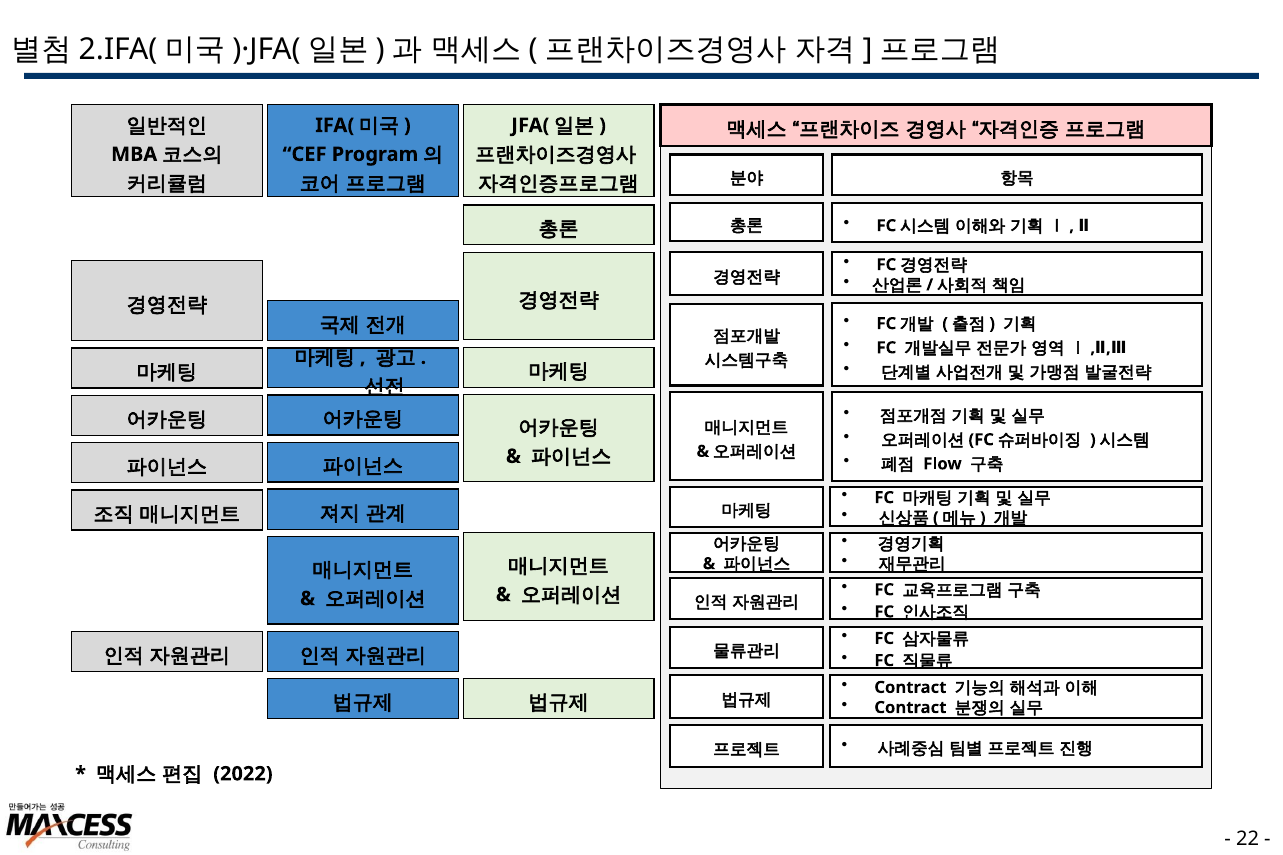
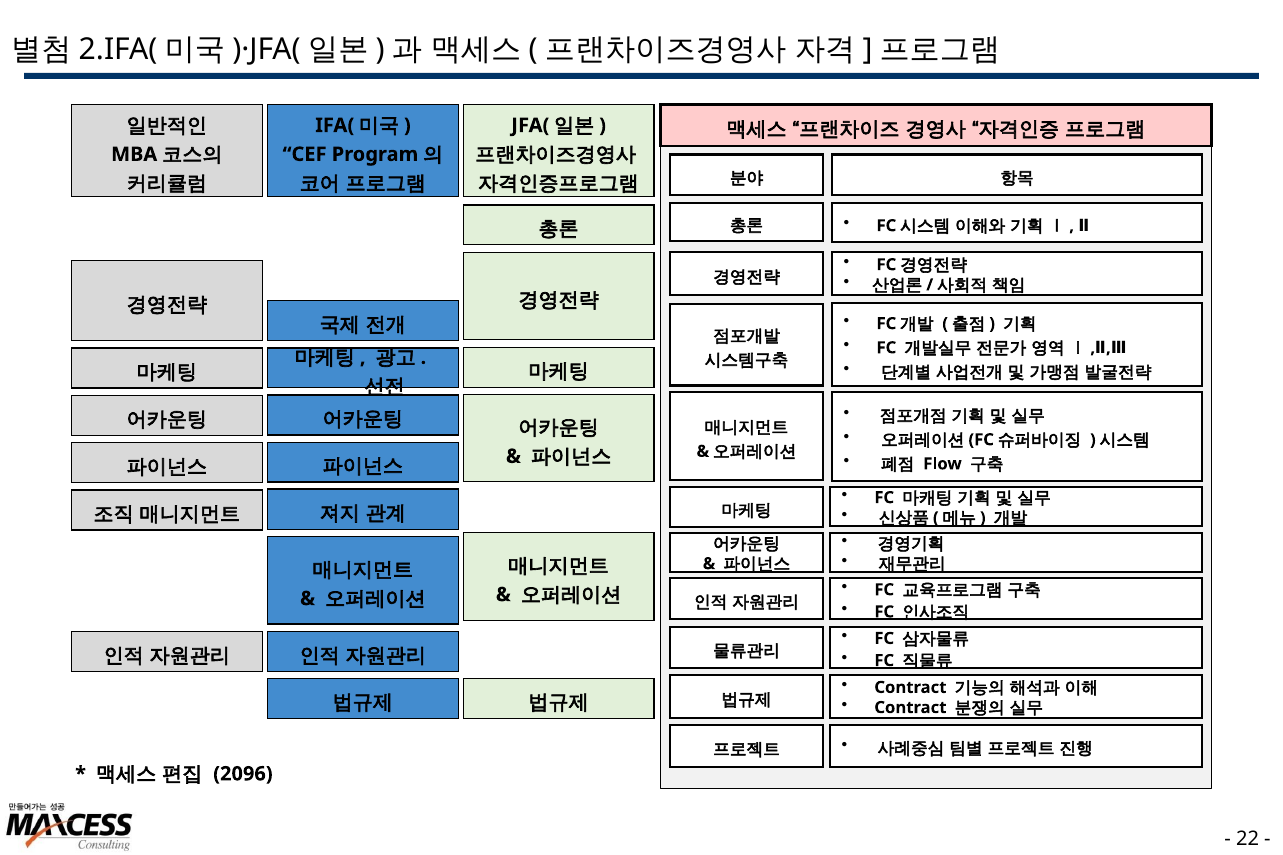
2022: 2022 -> 2096 (243, 774)
